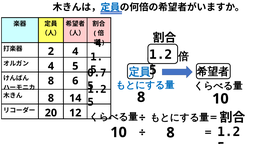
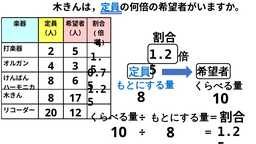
2 4: 4 -> 5 (75, 51)
4 5: 5 -> 3 (75, 66)
14: 14 -> 17 (75, 98)
